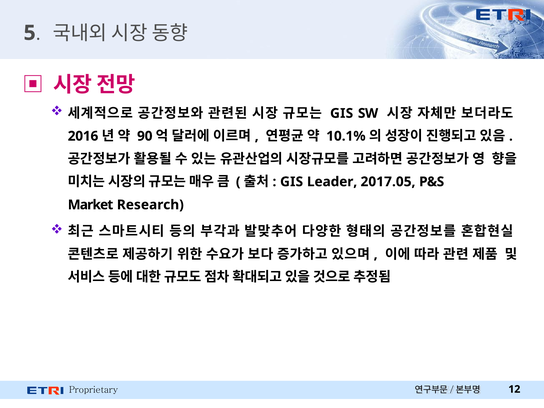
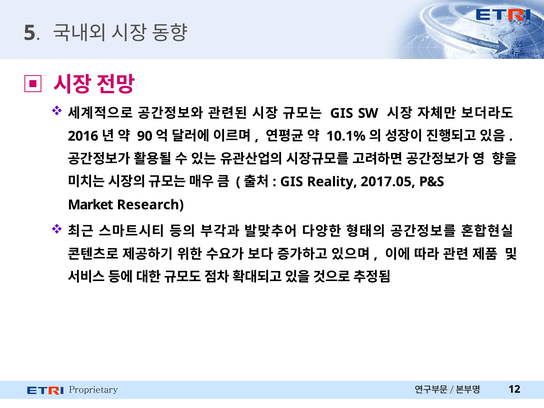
Leader: Leader -> Reality (332, 182)
